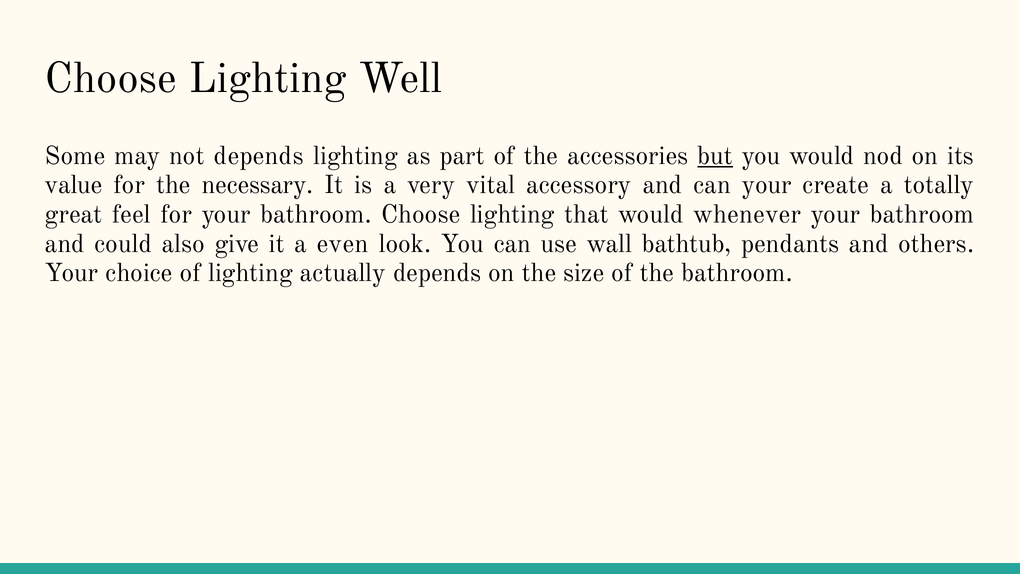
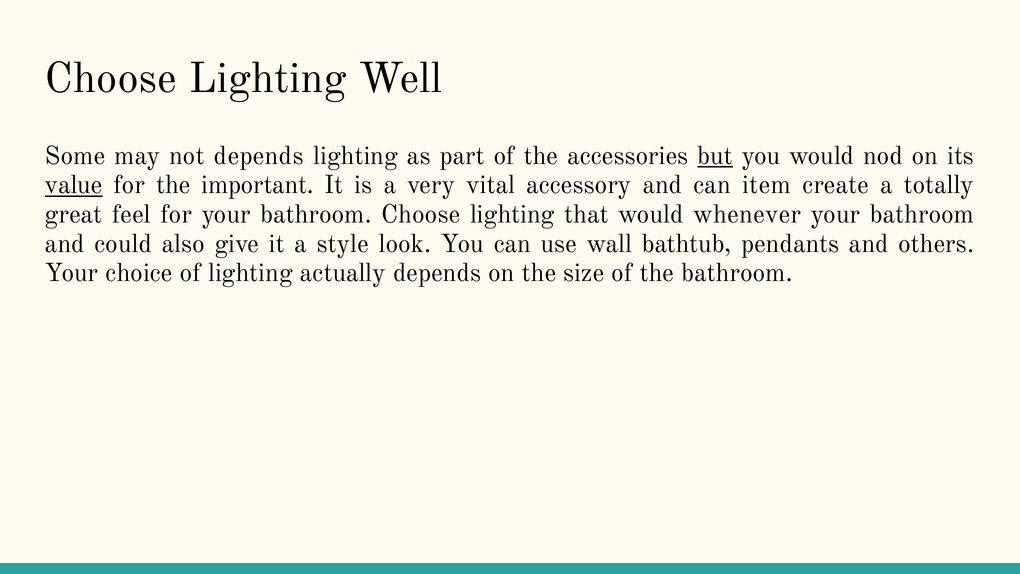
value underline: none -> present (74, 185)
necessary: necessary -> important (258, 185)
can your: your -> item (766, 185)
even: even -> style (343, 244)
